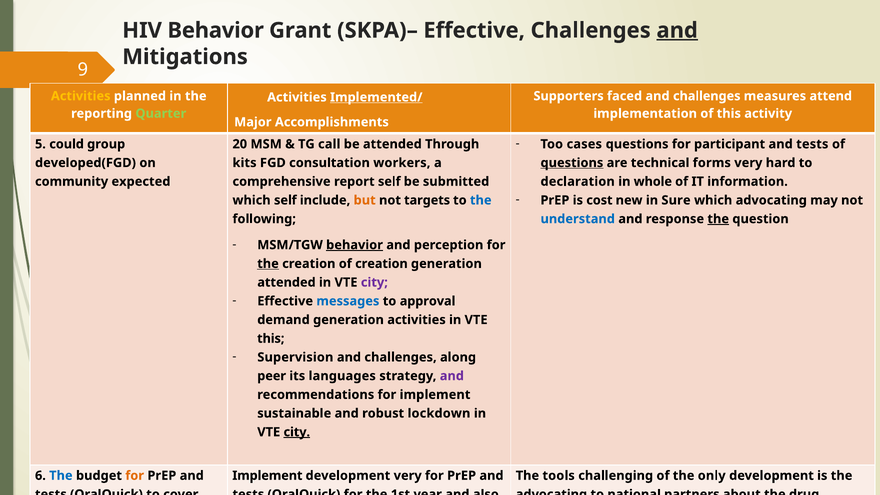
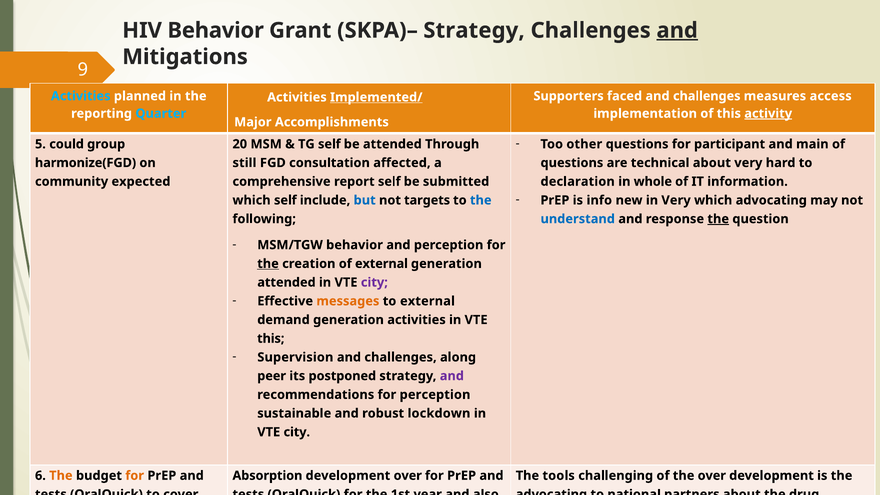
SKPA)– Effective: Effective -> Strategy (474, 30)
Activities colour: yellow -> light blue (81, 96)
attend: attend -> access (831, 96)
Quarter colour: light green -> light blue (161, 114)
activity underline: none -> present (768, 114)
cases: cases -> other (584, 144)
participant and tests: tests -> main (812, 144)
TG call: call -> self (329, 144)
developed(FGD: developed(FGD -> harmonize(FGD (86, 163)
kits: kits -> still (244, 163)
workers: workers -> affected (402, 163)
questions underline: present -> none (572, 163)
technical forms: forms -> about (712, 163)
is cost: cost -> info (599, 200)
in Sure: Sure -> Very (676, 200)
but colour: orange -> blue (365, 200)
behavior underline: present -> none (355, 245)
of creation: creation -> external (381, 264)
messages colour: blue -> orange (348, 301)
to approval: approval -> external (427, 301)
languages: languages -> postponed (342, 376)
for implement: implement -> perception (435, 395)
city underline: present -> none (297, 432)
The colour: blue -> orange (61, 476)
Implement: Implement -> Absorption (267, 476)
development very: very -> over (408, 476)
the only: only -> over (712, 476)
